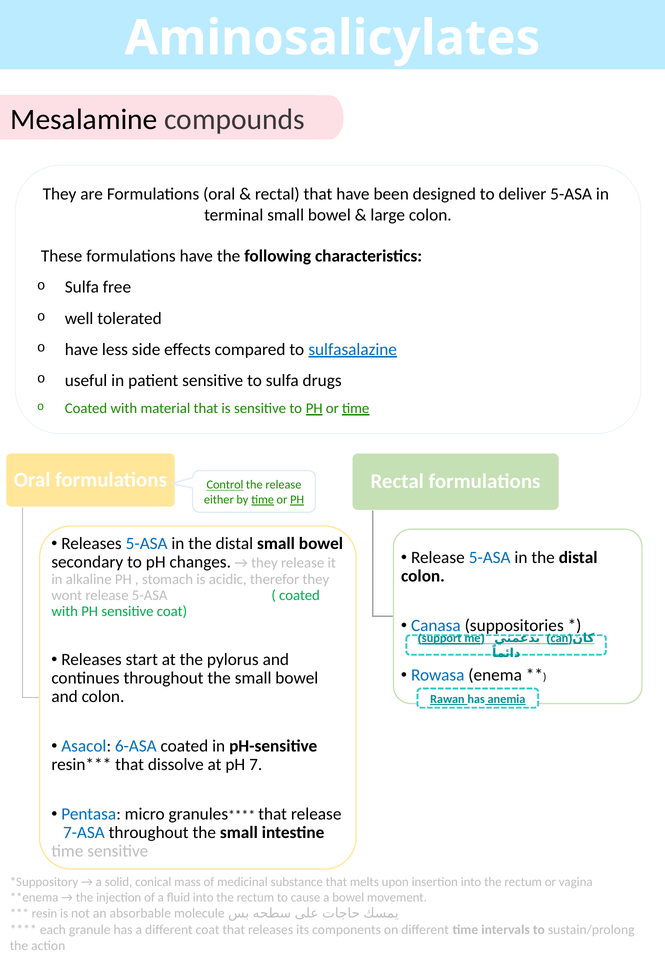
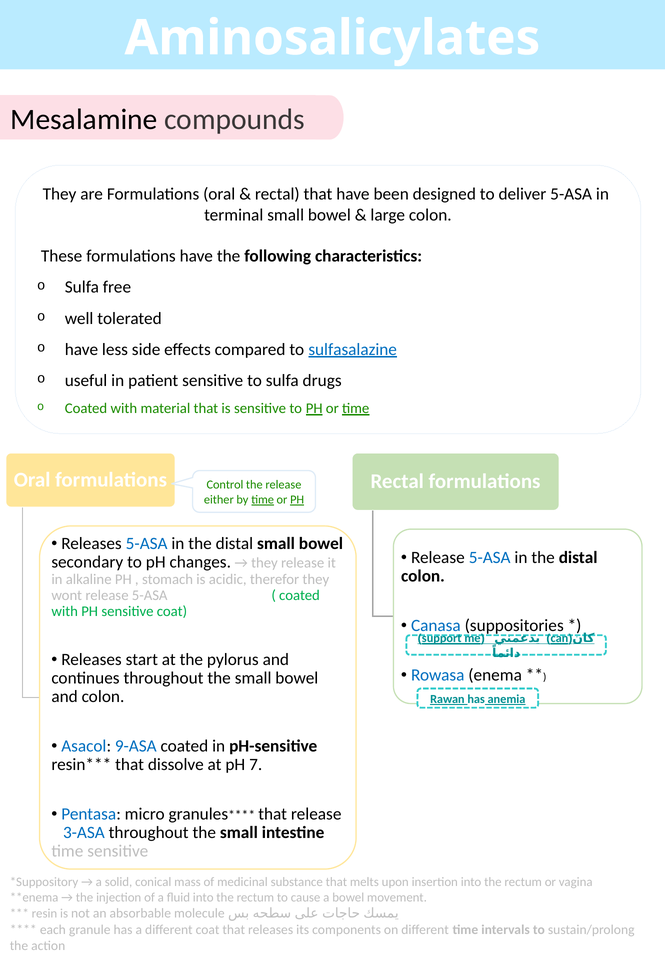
Control underline: present -> none (225, 485)
6-ASA: 6-ASA -> 9-ASA (136, 746)
7-ASA: 7-ASA -> 3-ASA (84, 833)
